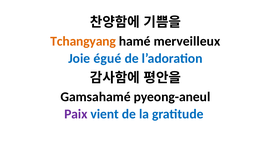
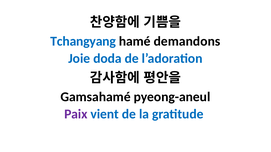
Tchangyang colour: orange -> blue (83, 41)
merveilleux: merveilleux -> demandons (187, 41)
égué: égué -> doda (107, 59)
